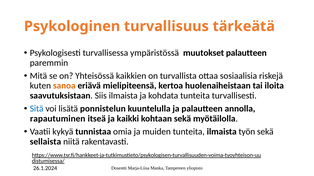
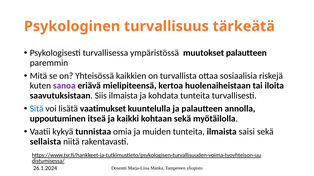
sanoa colour: orange -> purple (64, 86)
ponnistelun: ponnistelun -> vaatimukset (103, 109)
rapautuminen: rapautuminen -> uppoutuminen (58, 119)
työn: työn -> saisi (247, 132)
